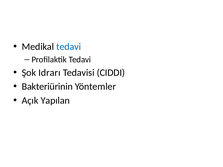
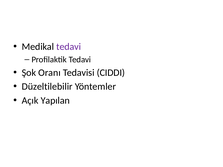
tedavi colour: blue -> purple (69, 47)
Idrarı: Idrarı -> Oranı (49, 73)
Bakteriürinin: Bakteriürinin -> Düzeltilebilir (47, 87)
